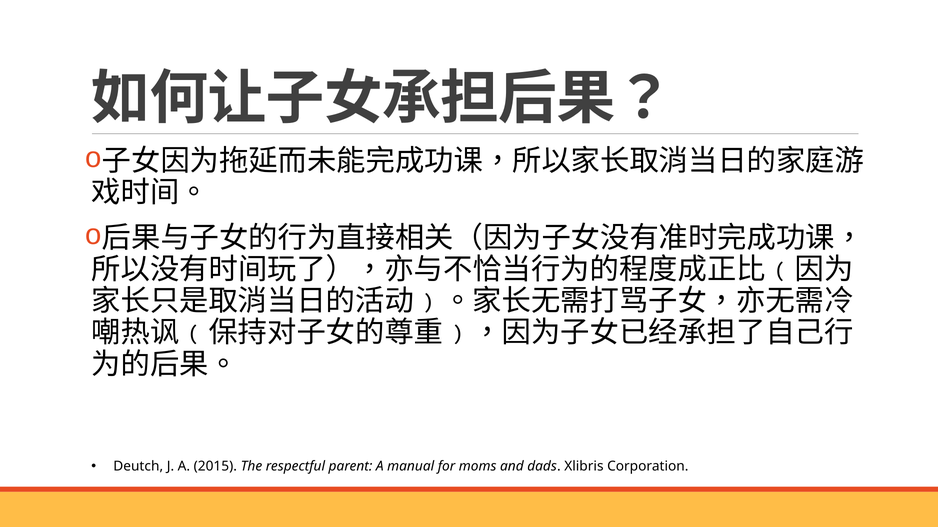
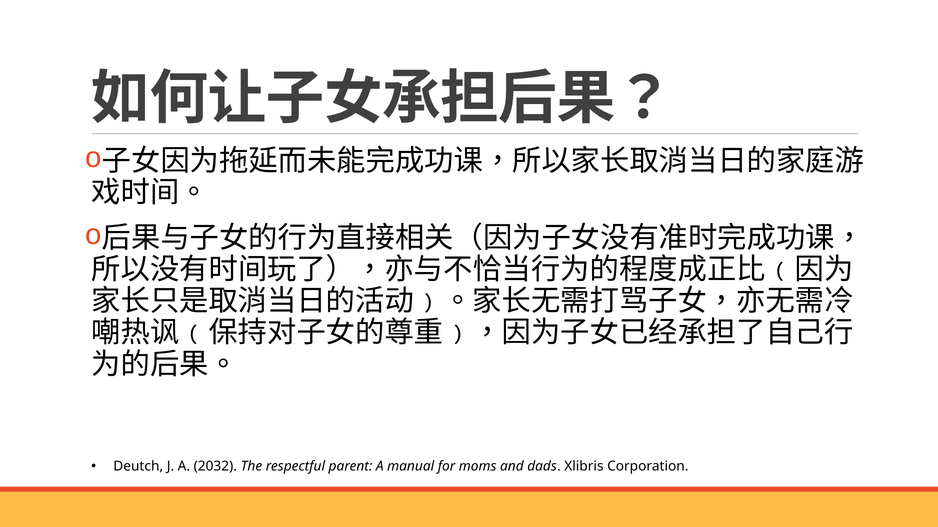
2015: 2015 -> 2032 (215, 467)
